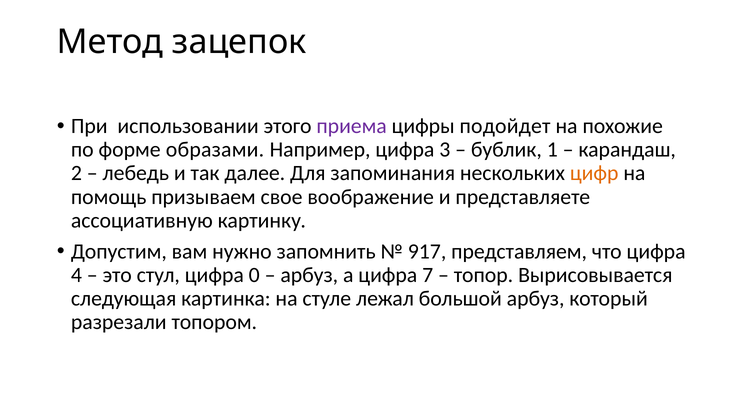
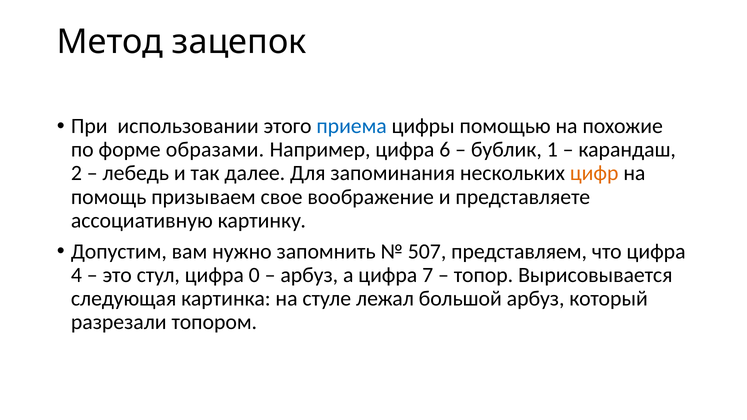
приема colour: purple -> blue (352, 126)
подойдет: подойдет -> помощью (505, 126)
3: 3 -> 6 (445, 150)
917: 917 -> 507 (427, 252)
